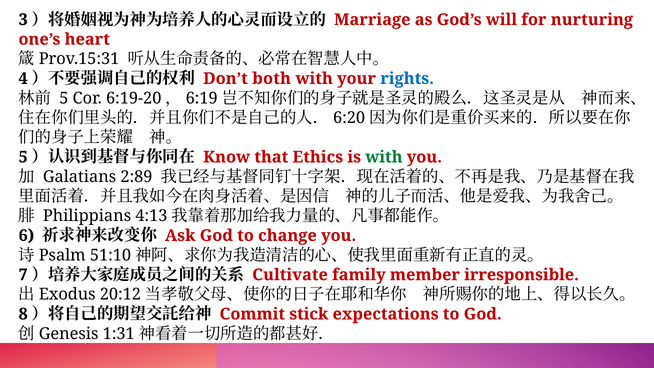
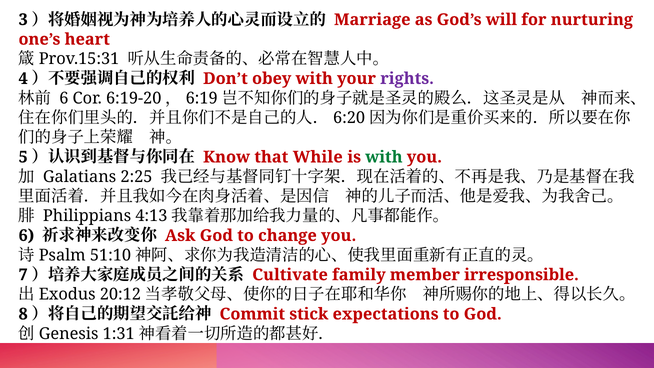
both: both -> obey (272, 79)
rights colour: blue -> purple (407, 79)
5: 5 -> 6 (64, 98)
Ethics: Ethics -> While (318, 157)
2:89: 2:89 -> 2:25 (136, 177)
